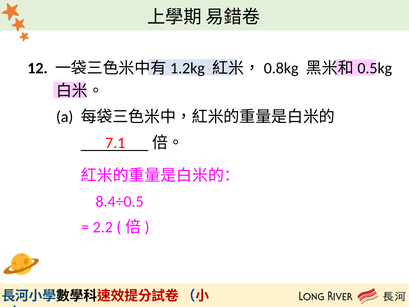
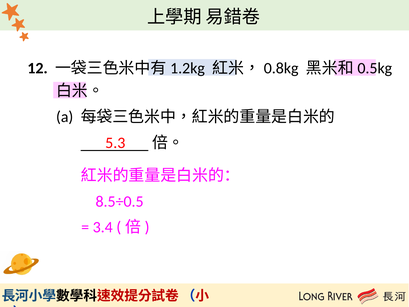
7.1: 7.1 -> 5.3 (115, 143)
8.4÷0.5: 8.4÷0.5 -> 8.5÷0.5 (120, 201)
2.2: 2.2 -> 3.4 (103, 227)
